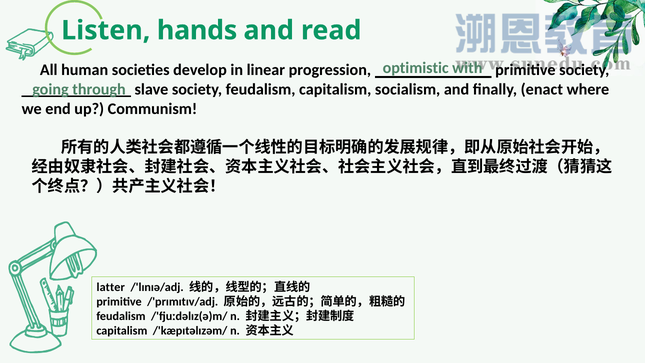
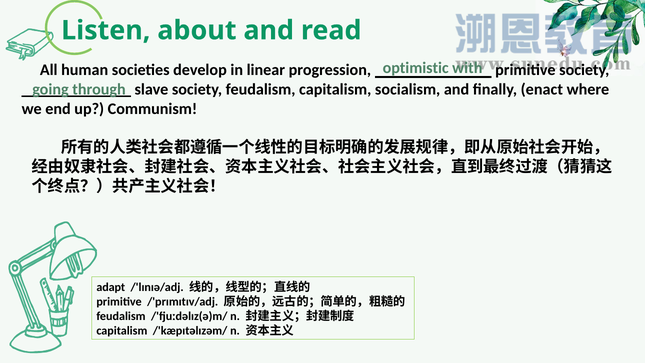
hands: hands -> about (197, 30)
latter: latter -> adapt (111, 287)
